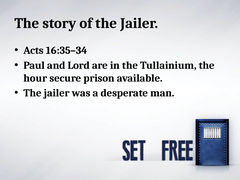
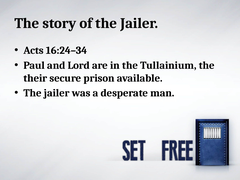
16:35–34: 16:35–34 -> 16:24–34 (67, 50)
hour: hour -> their (35, 78)
